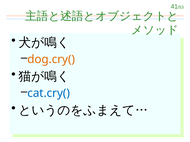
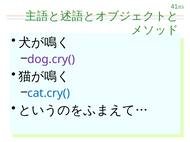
dog.cry( colour: orange -> purple (51, 59)
